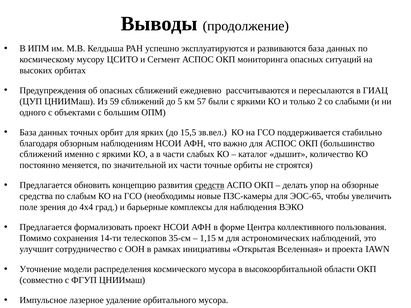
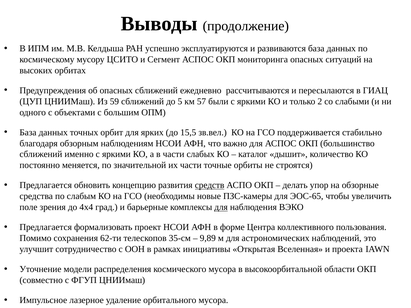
для underline: none -> present (221, 207)
14-ти: 14-ти -> 62-ти (111, 238)
1,15: 1,15 -> 9,89 (208, 238)
